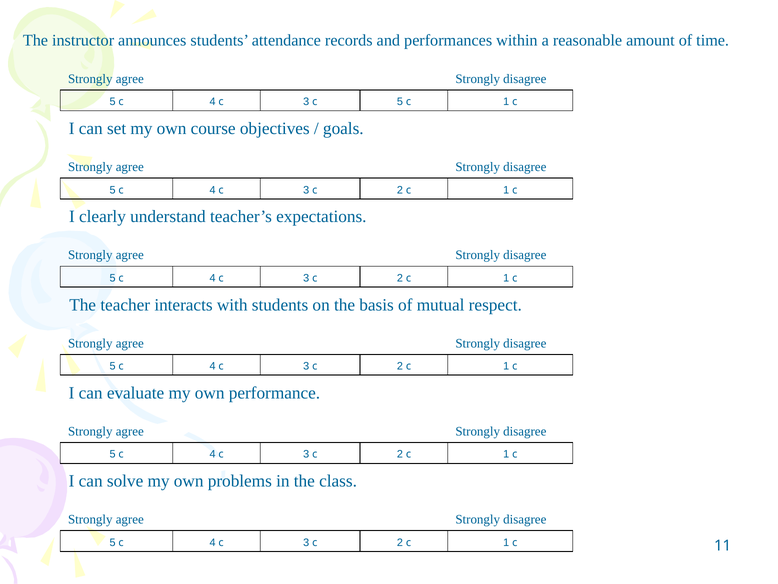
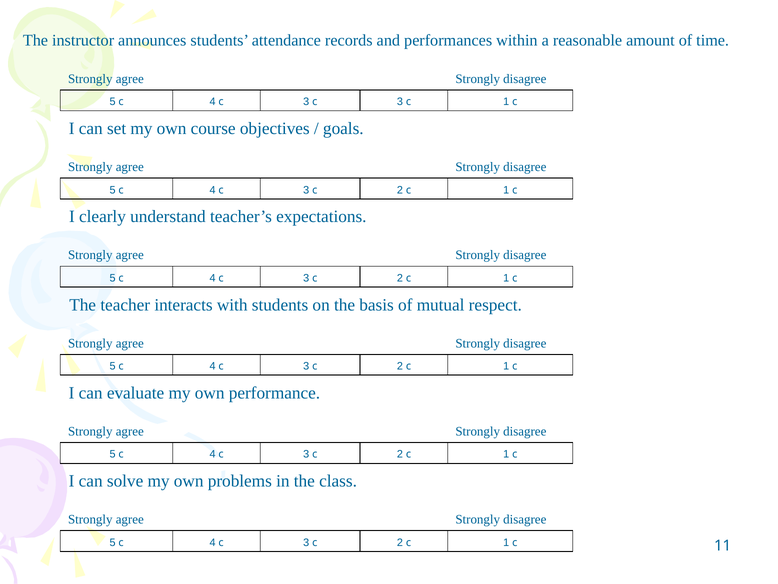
3 c 5: 5 -> 3 (400, 102)
